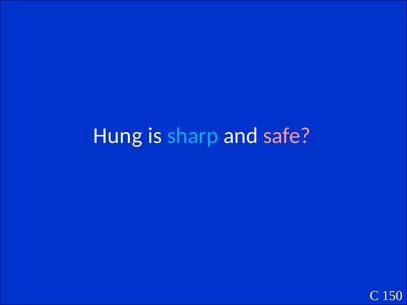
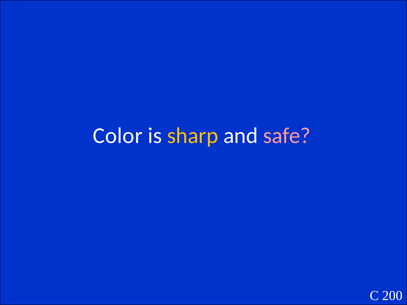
Hung: Hung -> Color (118, 136)
sharp colour: light blue -> yellow (193, 136)
150: 150 -> 200 (392, 296)
